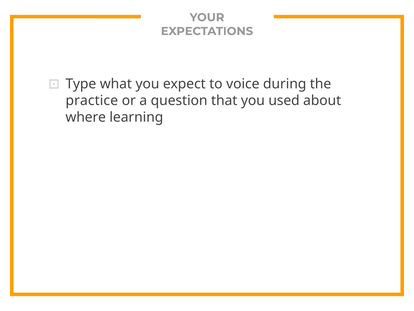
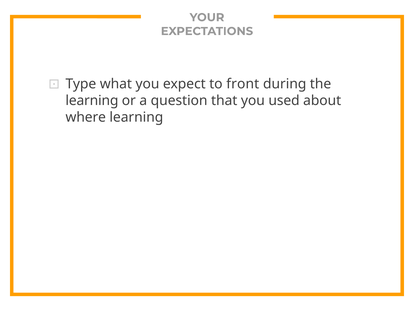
voice: voice -> front (243, 84)
practice: practice -> learning (92, 100)
